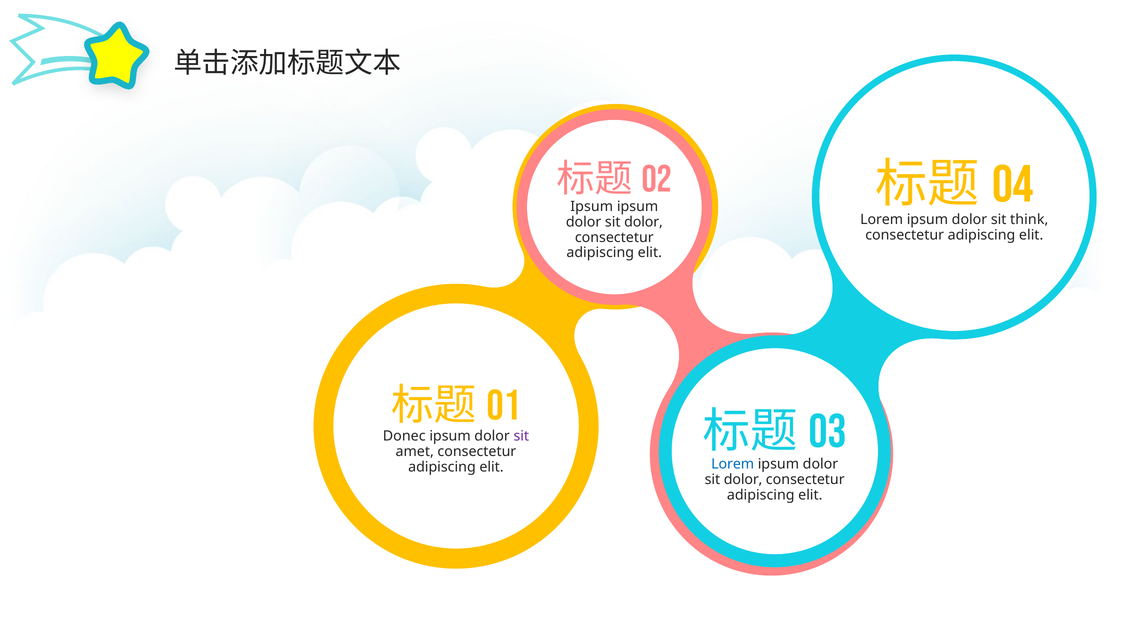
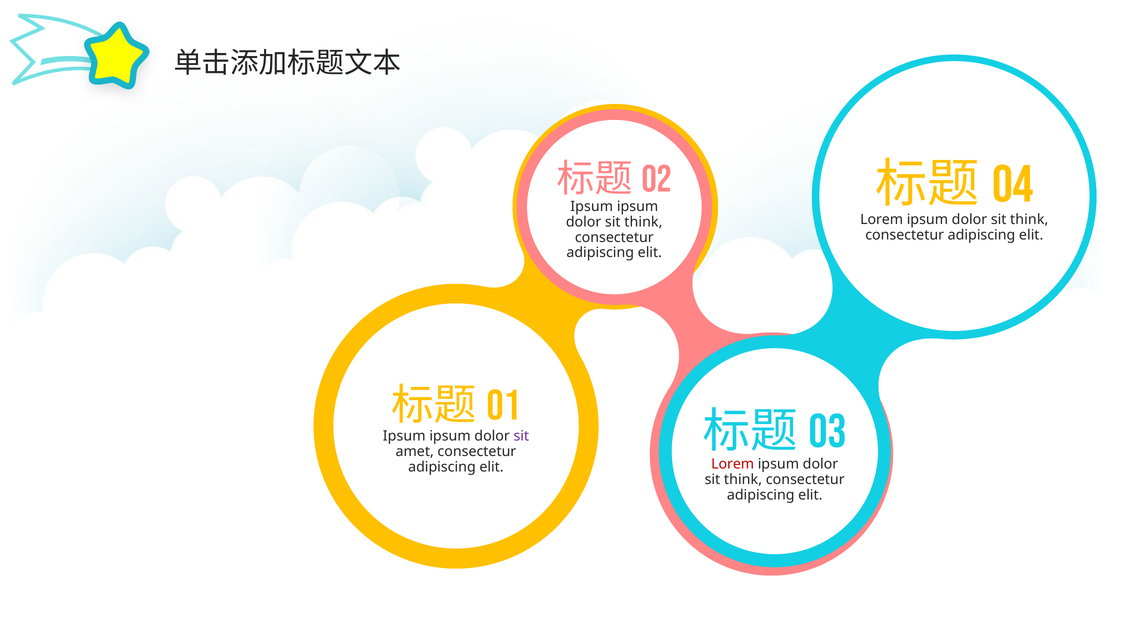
dolor: dolor -> think (643, 222)
Donec: Donec -> Ipsum (404, 437)
Lorem colour: blue -> red (733, 465)
dolor: dolor -> think (743, 480)
